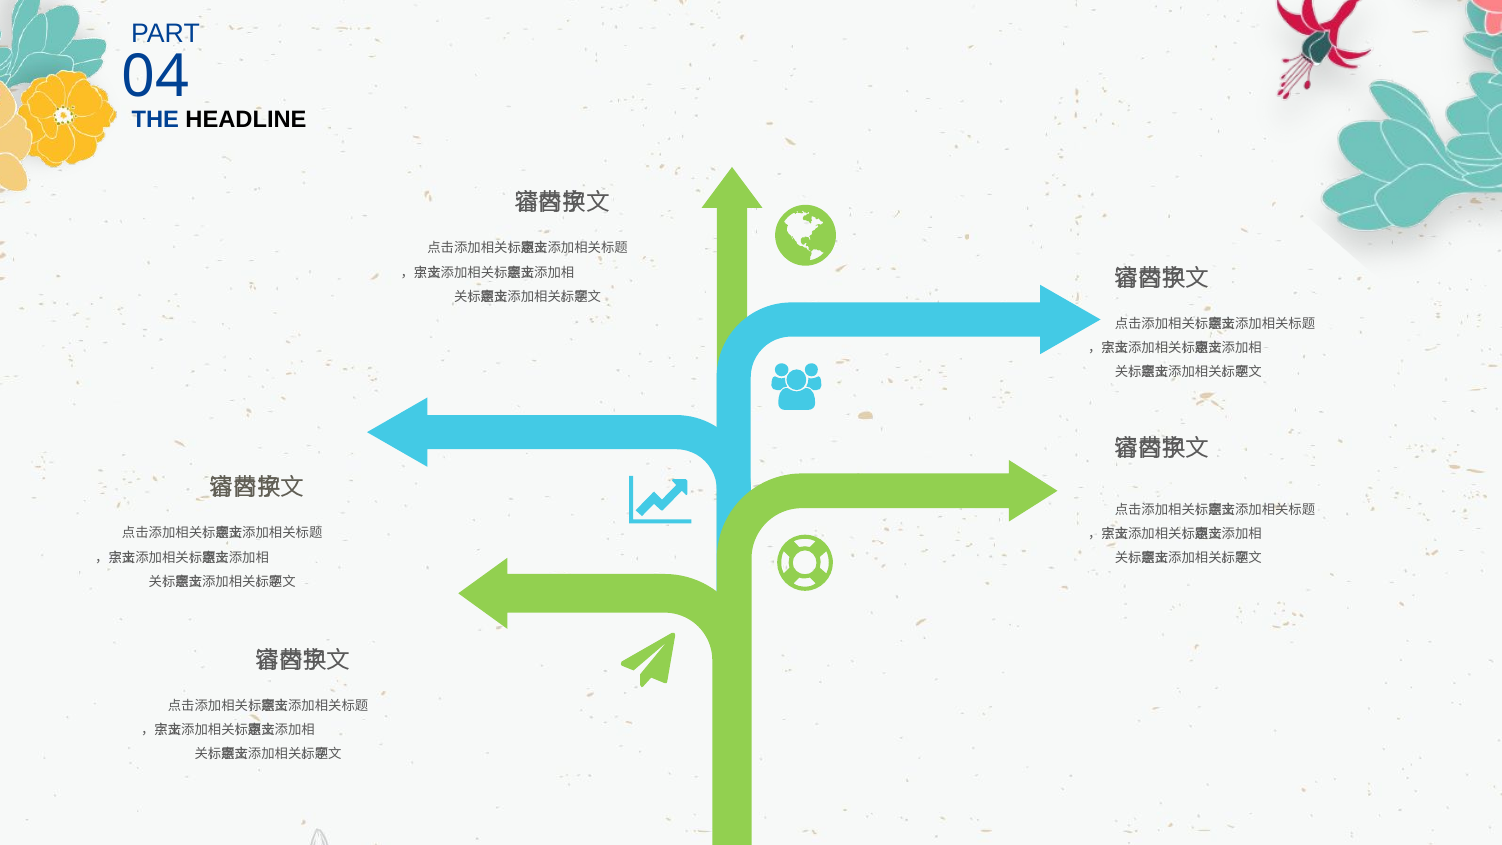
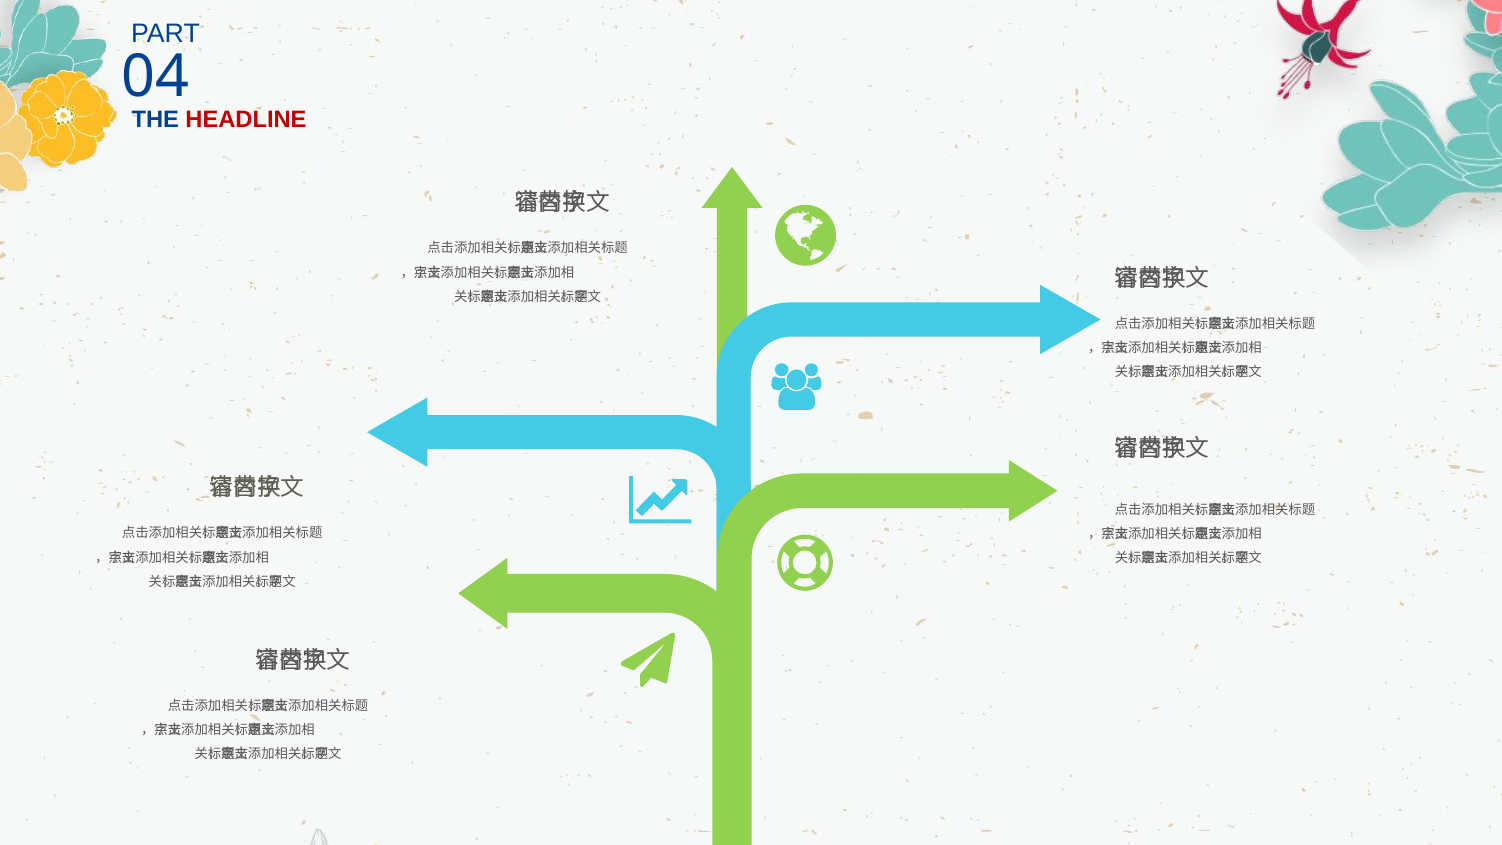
HEADLINE colour: black -> red (246, 120)
